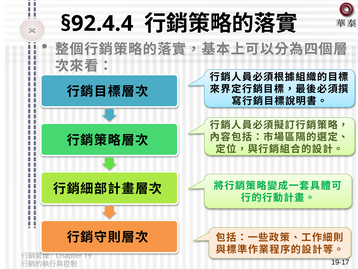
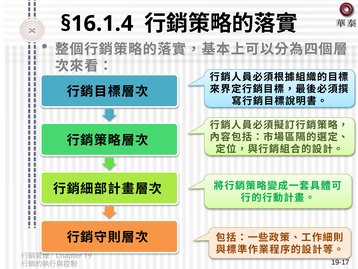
§92.4.4: §92.4.4 -> §16.1.4 (97, 24)
